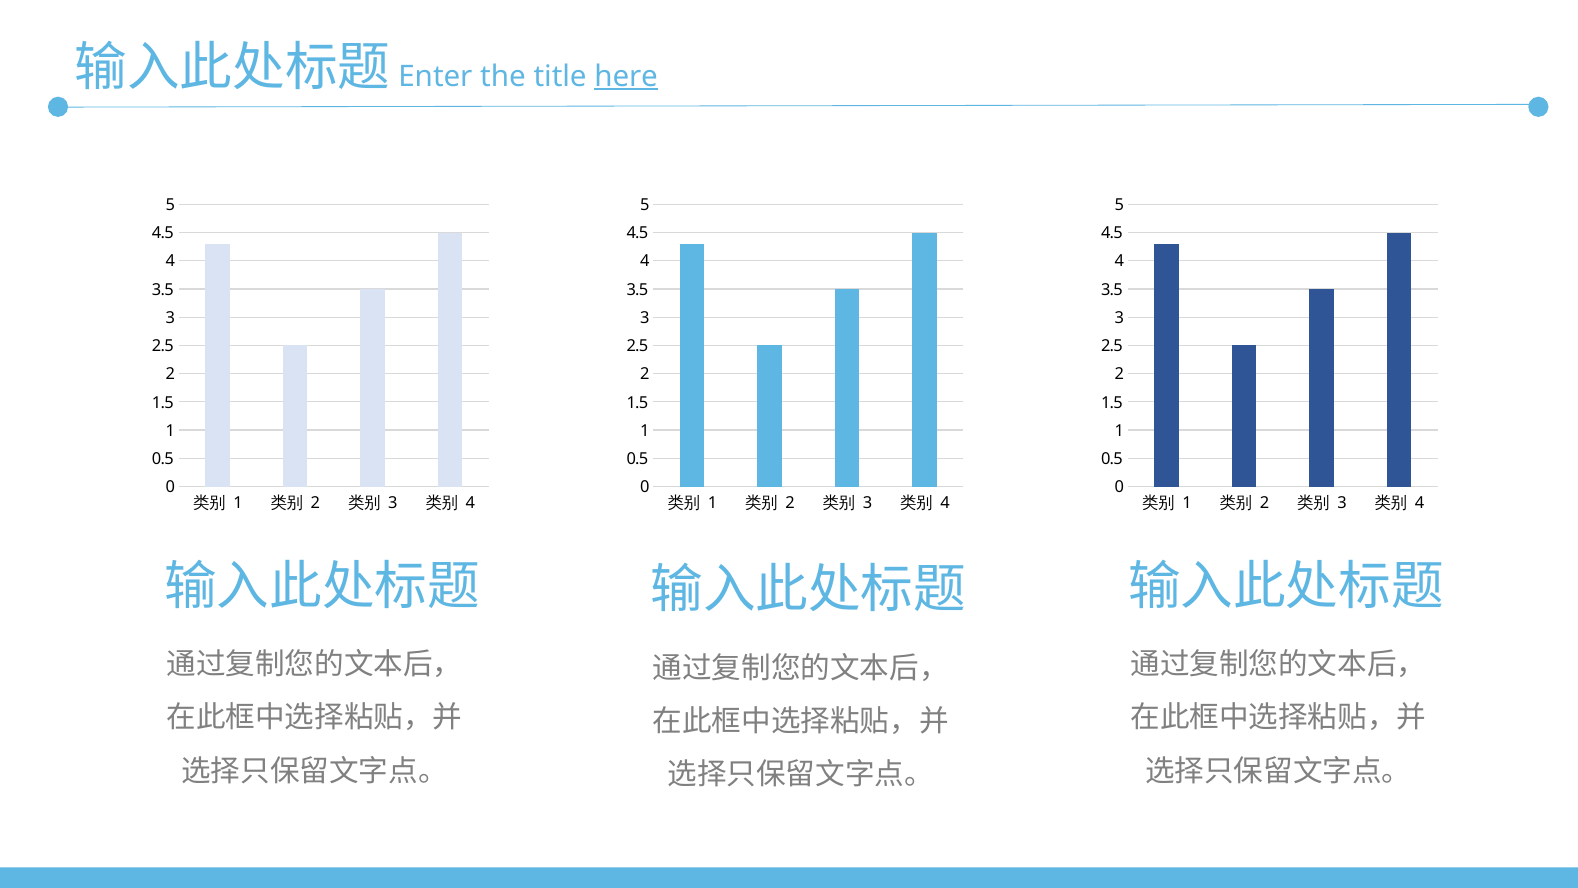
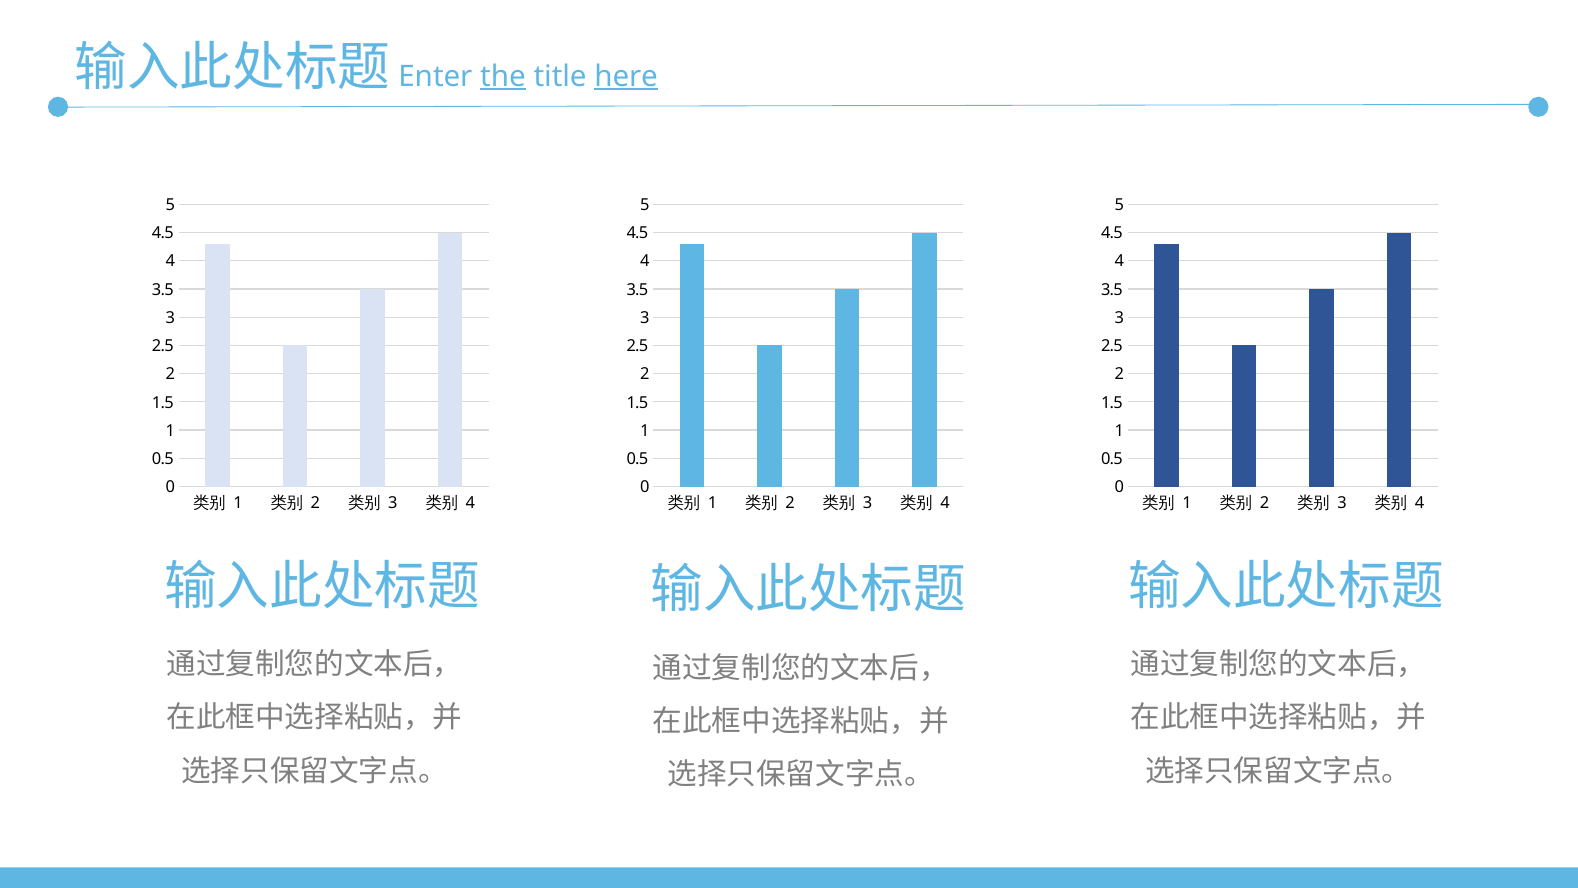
the underline: none -> present (503, 76)
